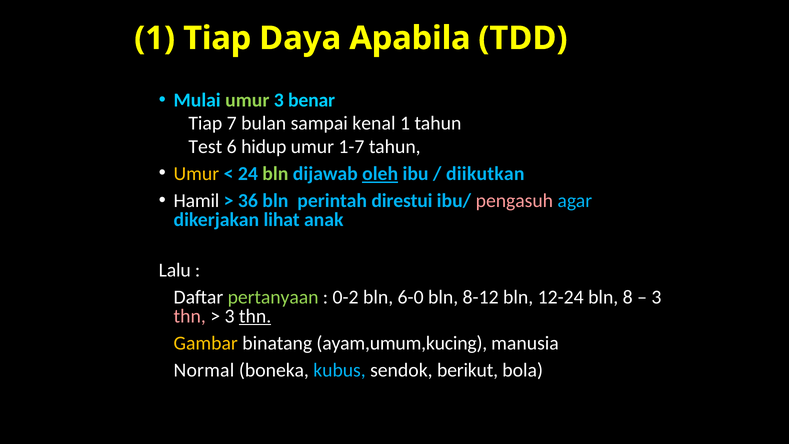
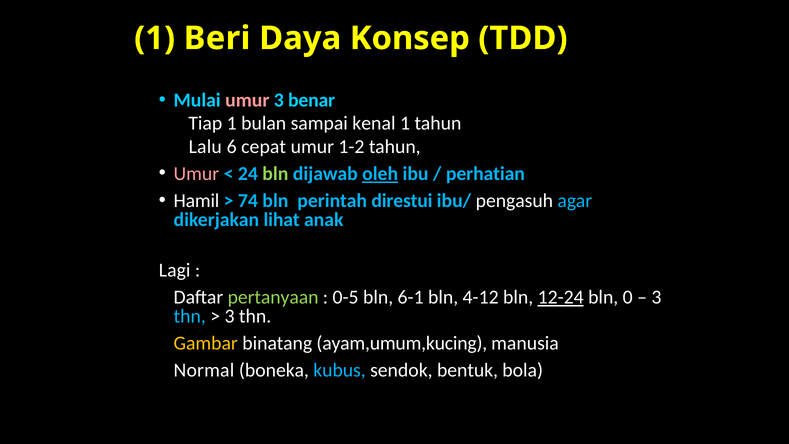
1 Tiap: Tiap -> Beri (217, 38)
Apabila: Apabila -> Konsep (410, 38)
umur colour: light green -> pink (247, 100)
Tiap 7: 7 -> 1 (232, 123)
Test: Test -> Lalu (205, 146)
hidup: hidup -> cepat (264, 146)
1-7: 1-7 -> 1-2 (351, 146)
Umur colour: yellow -> pink (196, 174)
diikutkan: diikutkan -> perhatian (485, 174)
36: 36 -> 74 (248, 201)
pengasuh colour: pink -> white (514, 201)
Lalu: Lalu -> Lagi (175, 270)
0-2: 0-2 -> 0-5 (346, 297)
6-0: 6-0 -> 6-1 (411, 297)
8-12: 8-12 -> 4-12 (481, 297)
12-24 underline: none -> present (561, 297)
8: 8 -> 0 (628, 297)
thn colour: pink -> light blue (190, 316)
thn underline: present -> none (255, 316)
berikut: berikut -> bentuk (468, 370)
